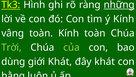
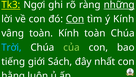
Hình: Hình -> Ngợi (34, 5)
Con underline: none -> present (75, 19)
Trời colour: light green -> light blue (11, 47)
dùng: dùng -> tiếng (13, 61)
giới Khát: Khát -> Sách (60, 61)
đây khát: khát -> nhất (105, 61)
